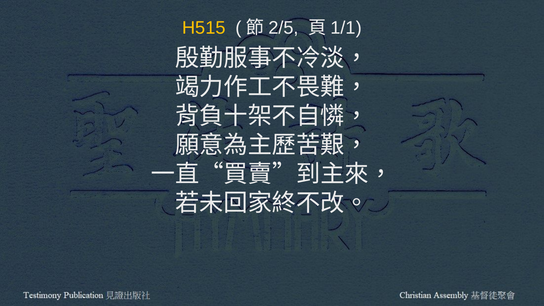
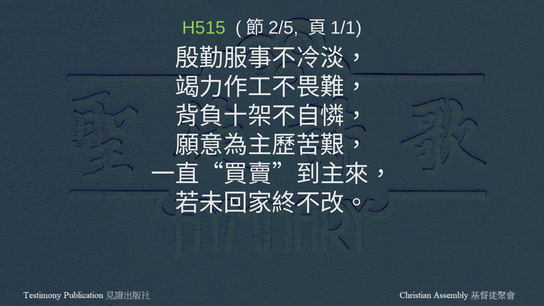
H515 colour: yellow -> light green (204, 28)
